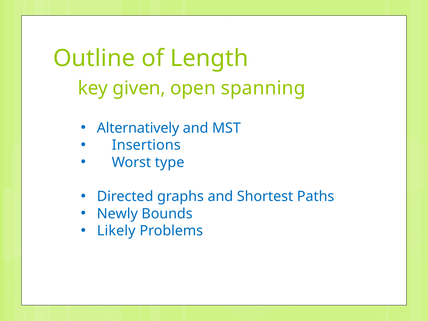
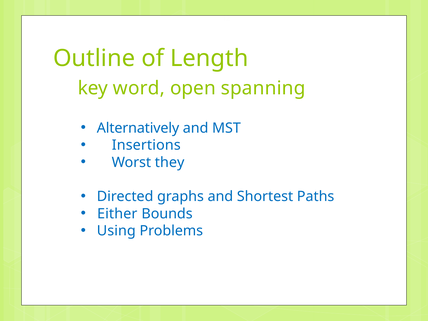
given: given -> word (139, 88)
type: type -> they (170, 162)
Newly: Newly -> Either (117, 214)
Likely: Likely -> Using (116, 231)
